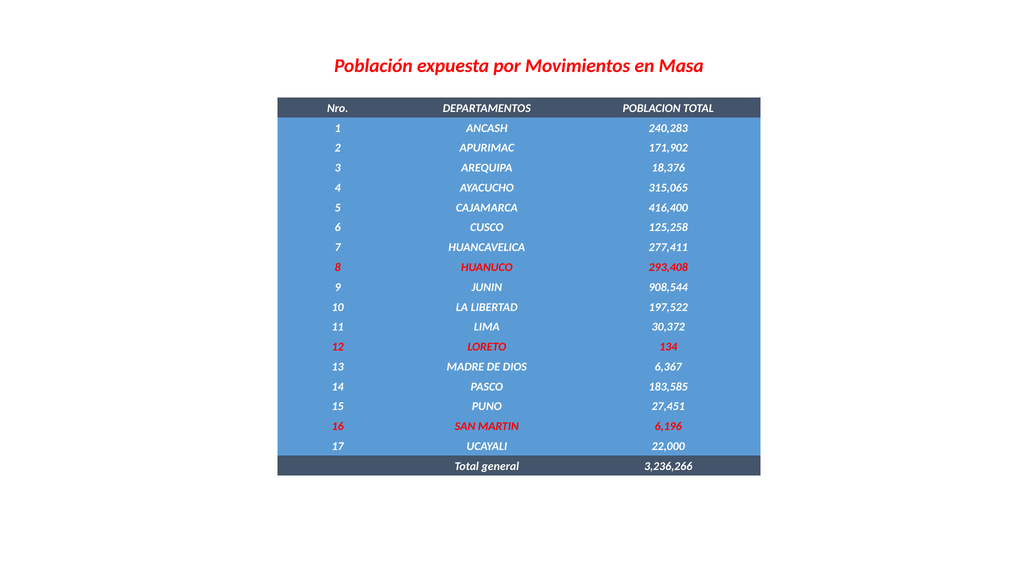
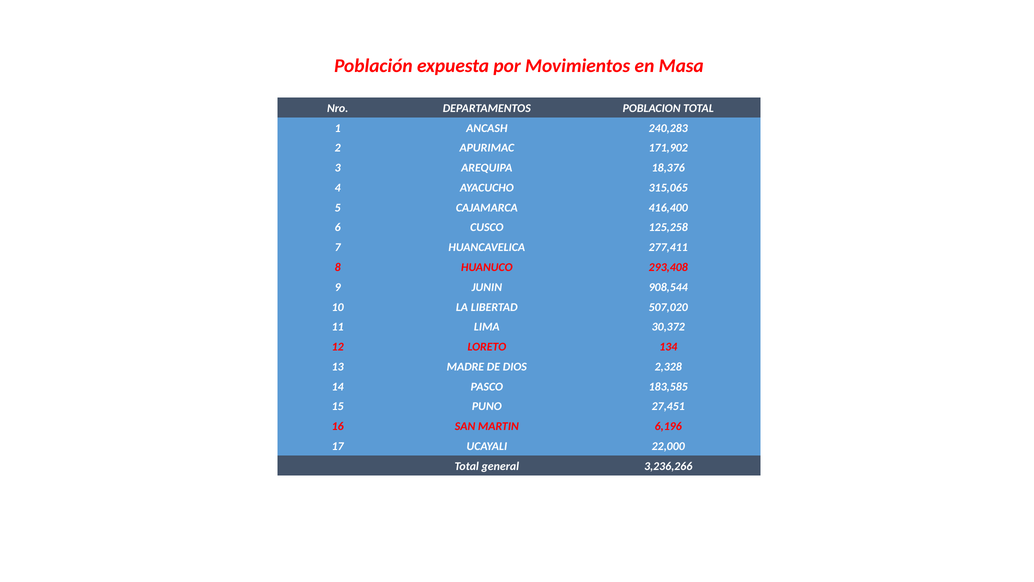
197,522: 197,522 -> 507,020 (668, 307)
6,367: 6,367 -> 2,328 (668, 367)
